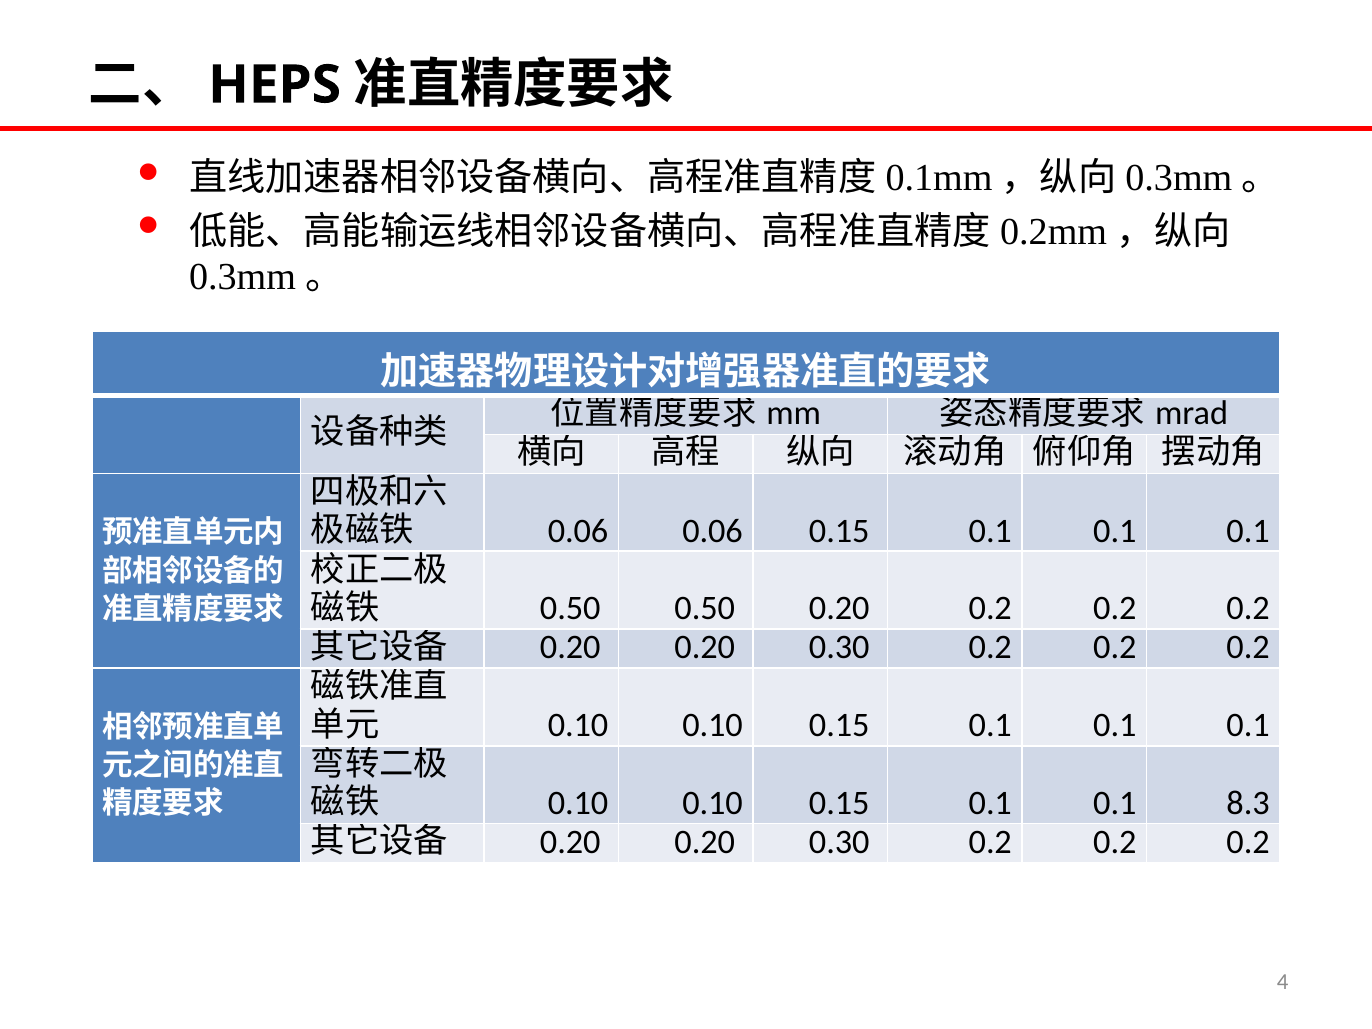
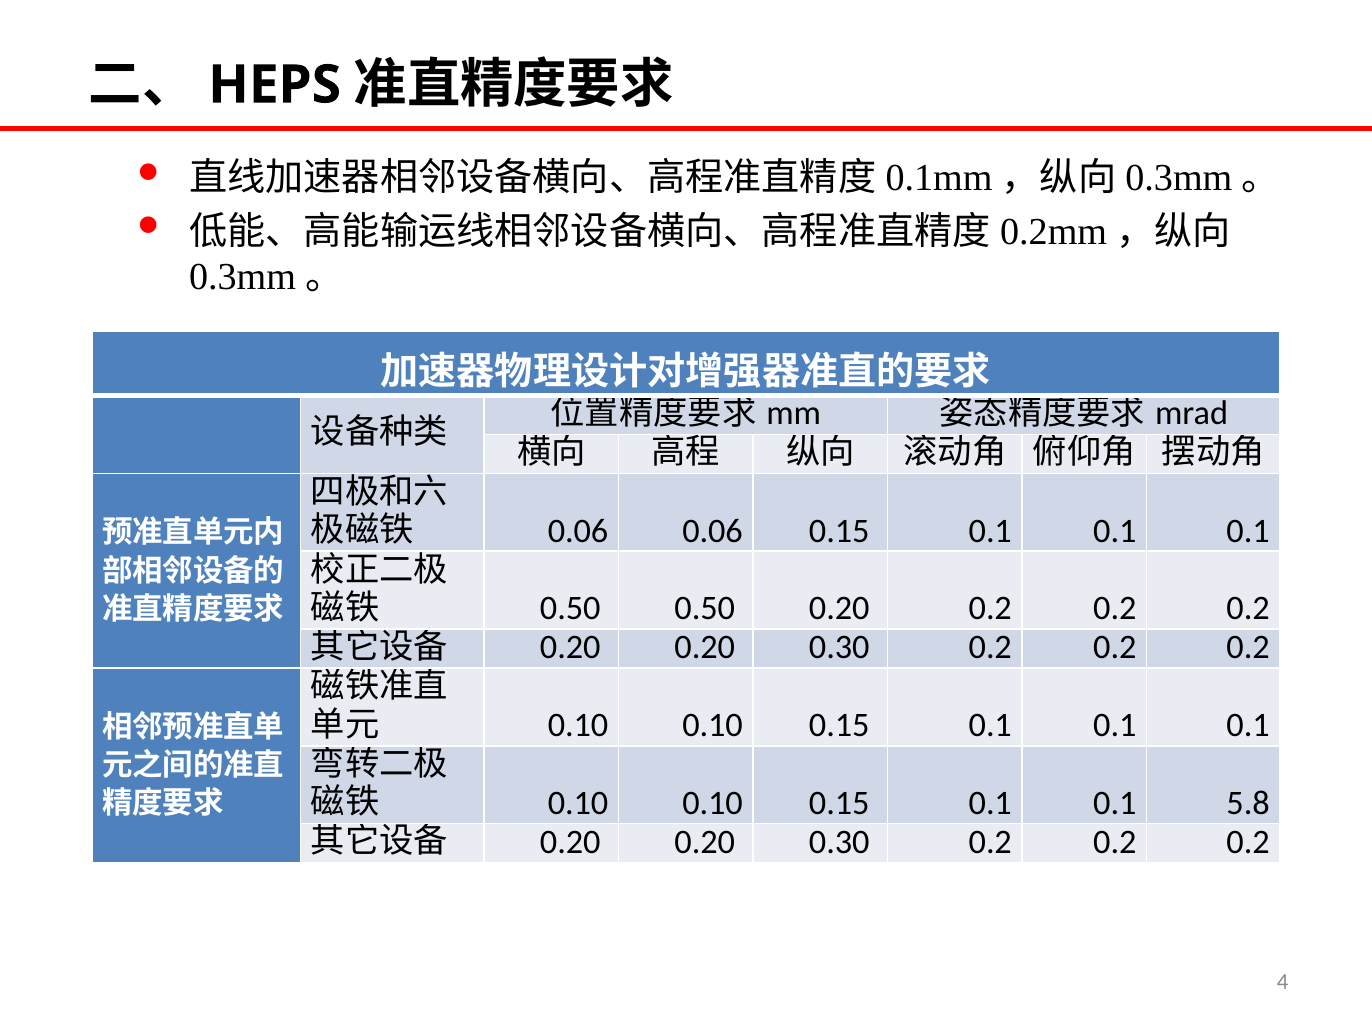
8.3: 8.3 -> 5.8 (1248, 803)
